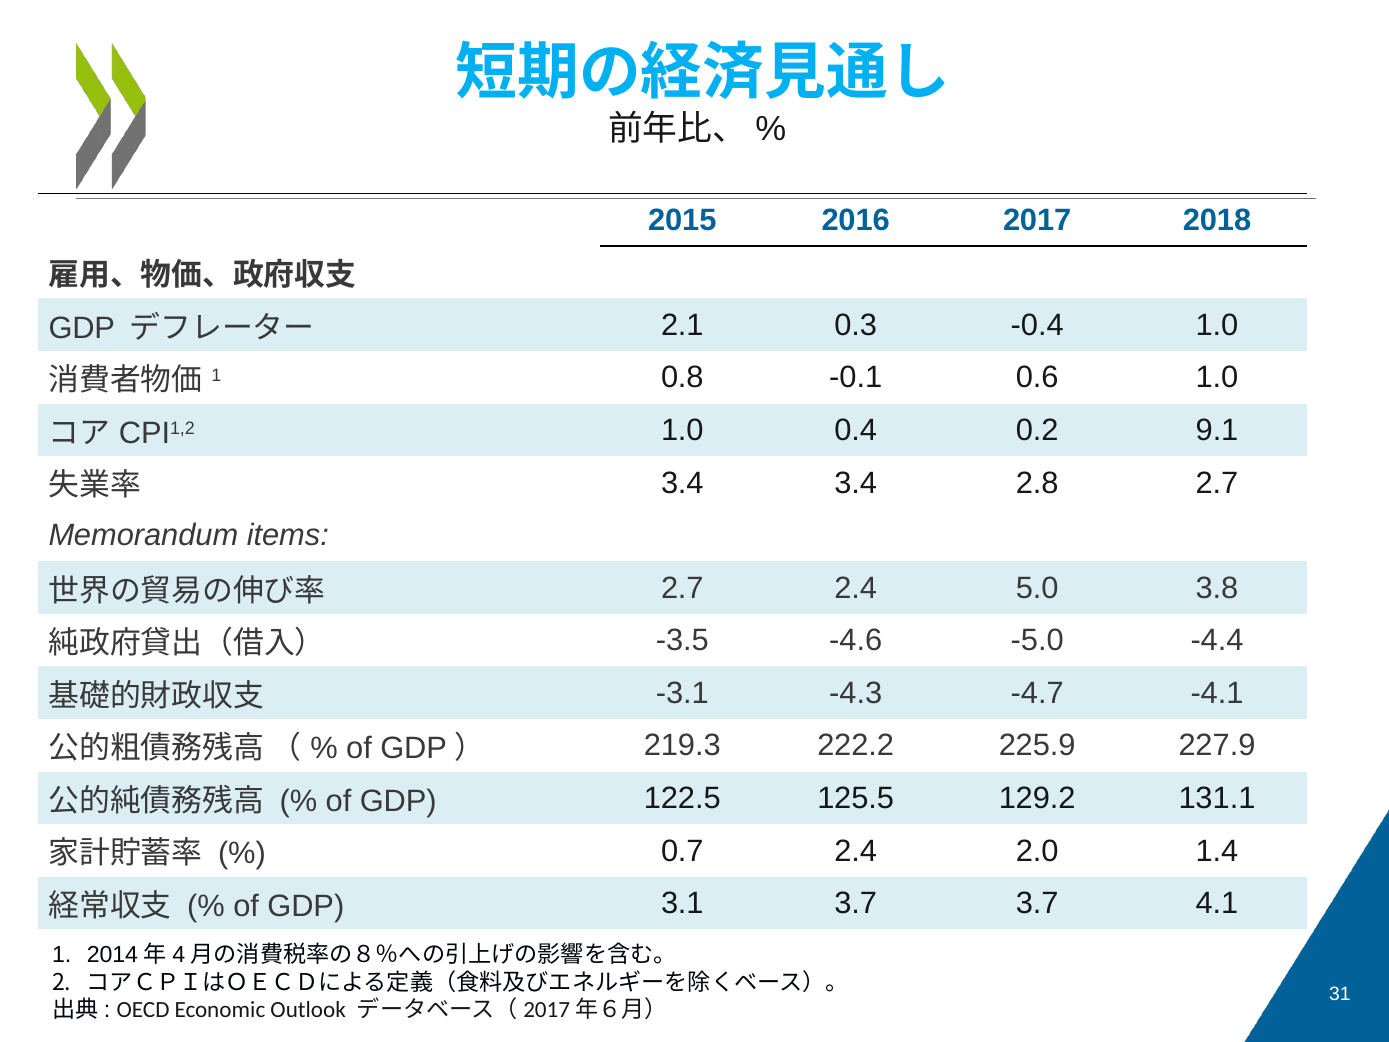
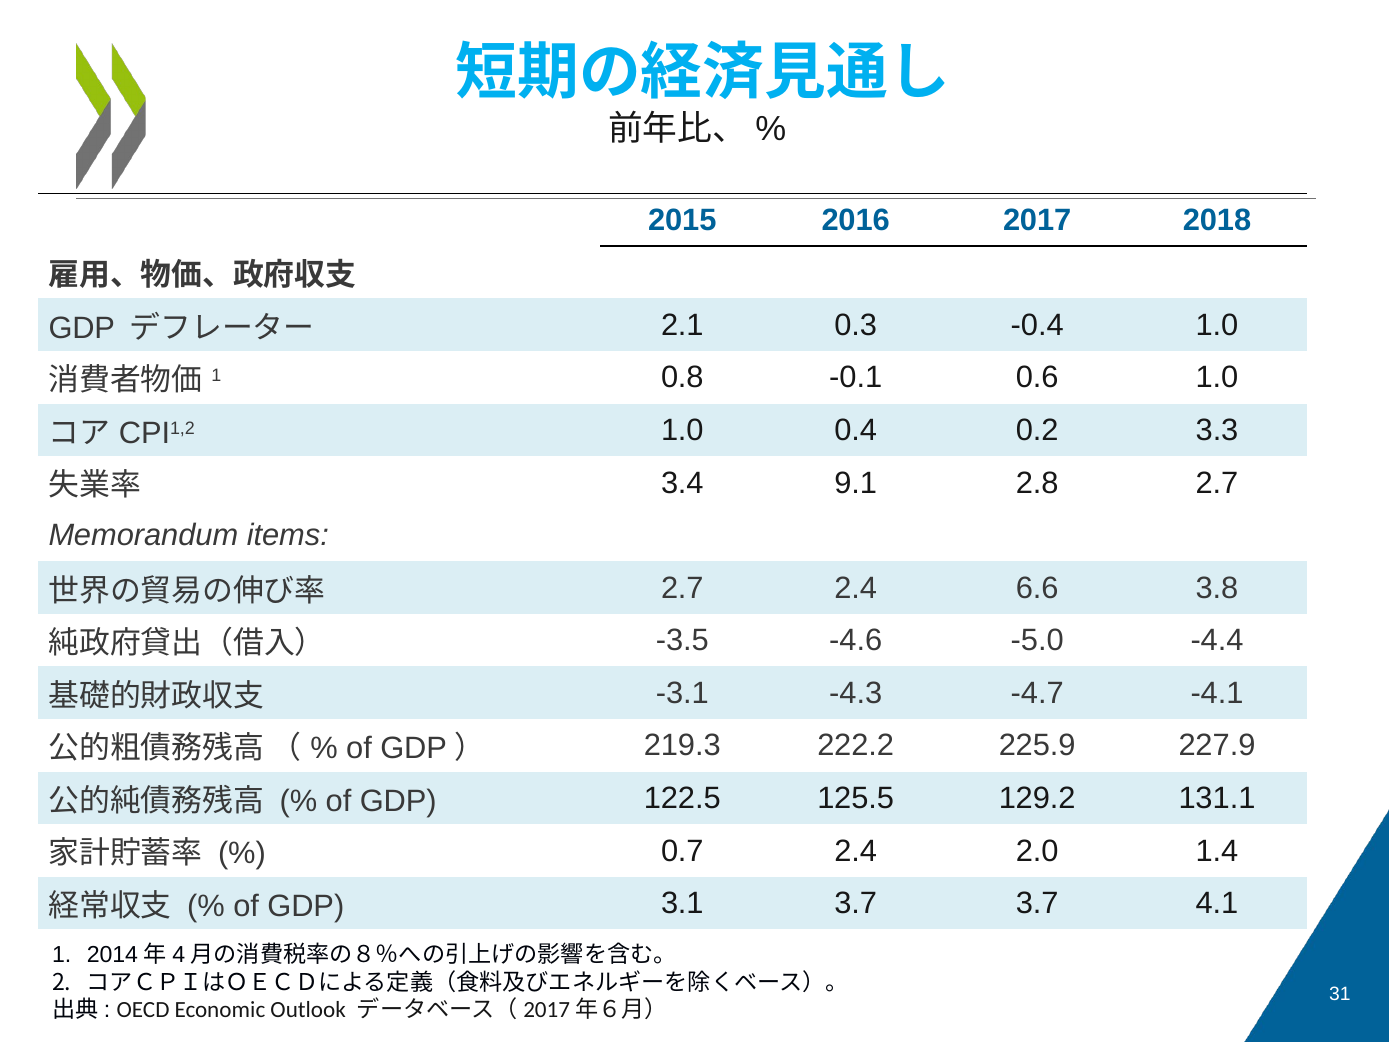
9.1: 9.1 -> 3.3 (1217, 430)
3.4 3.4: 3.4 -> 9.1 (856, 483)
5.0: 5.0 -> 6.6 (1037, 588)
